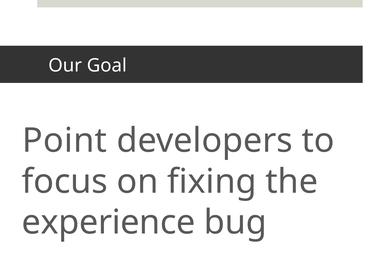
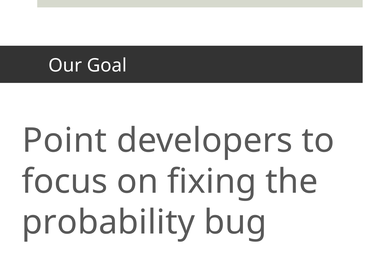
experience: experience -> probability (108, 222)
